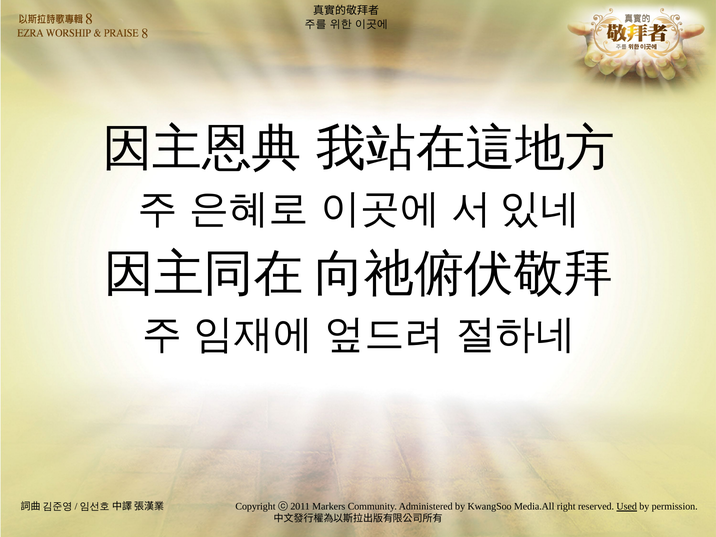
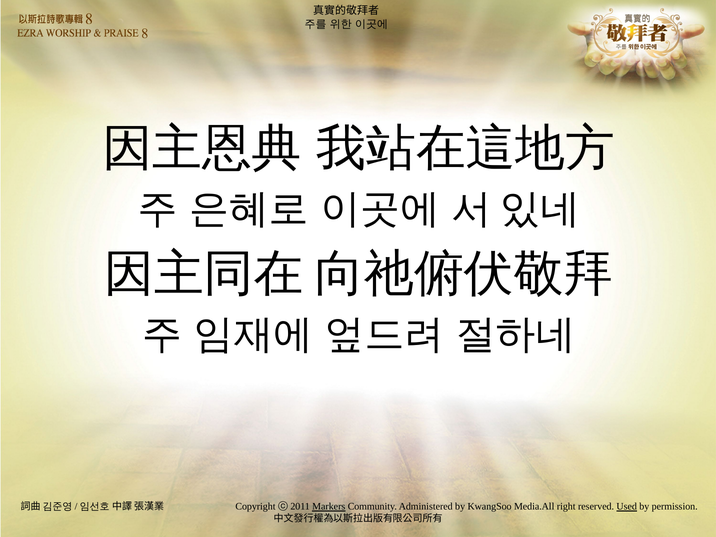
Markers underline: none -> present (329, 507)
